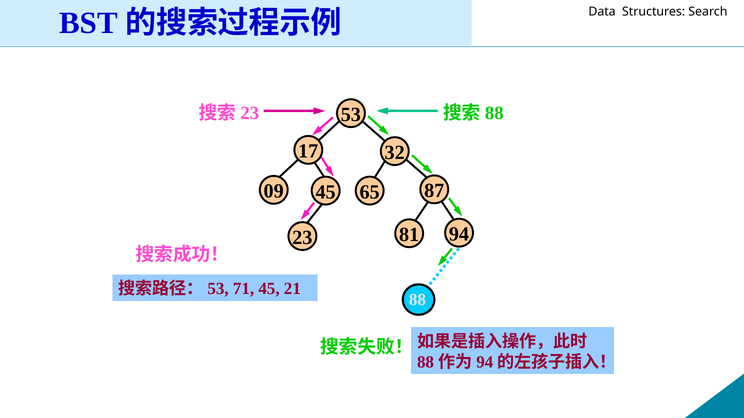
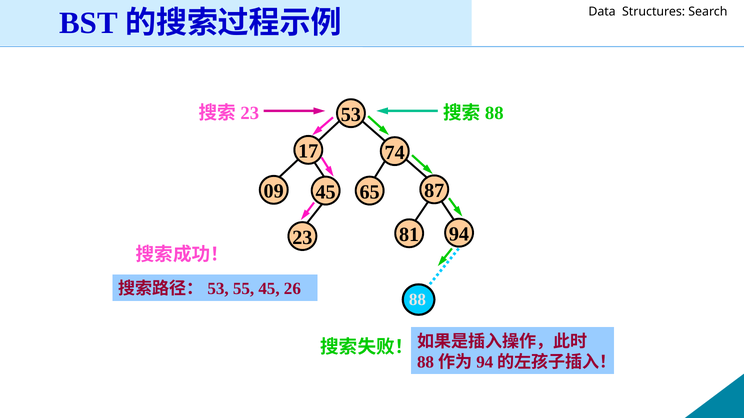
32: 32 -> 74 (395, 153)
71: 71 -> 55 (244, 289)
21: 21 -> 26 (292, 289)
